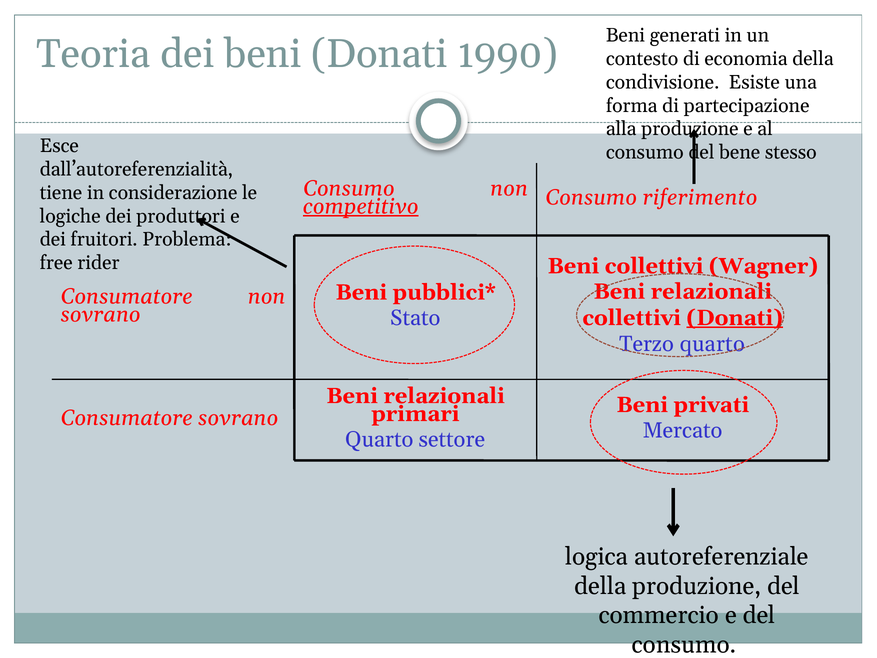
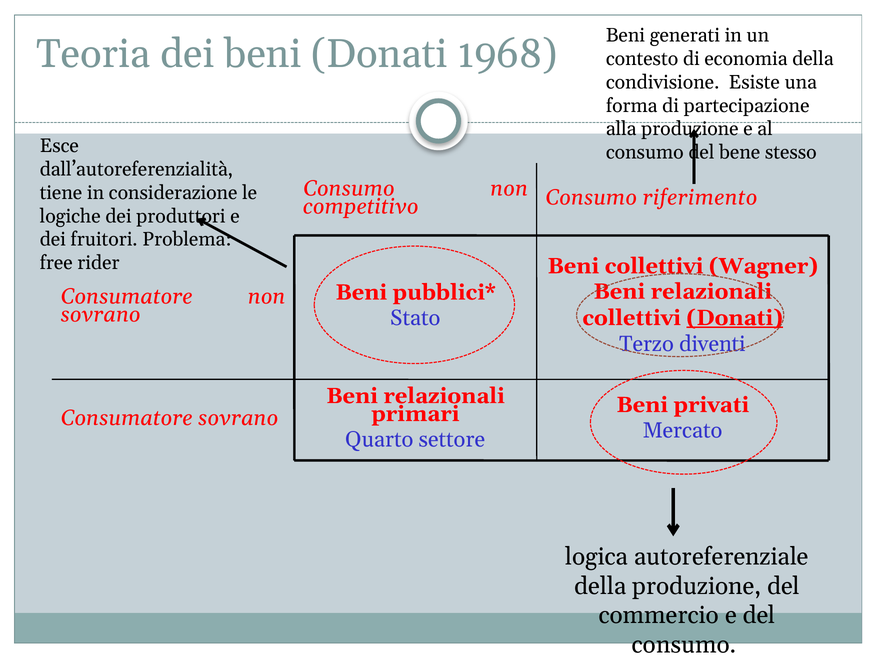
1990: 1990 -> 1968 (507, 54)
competitivo underline: present -> none (361, 206)
Terzo quarto: quarto -> diventi (713, 344)
